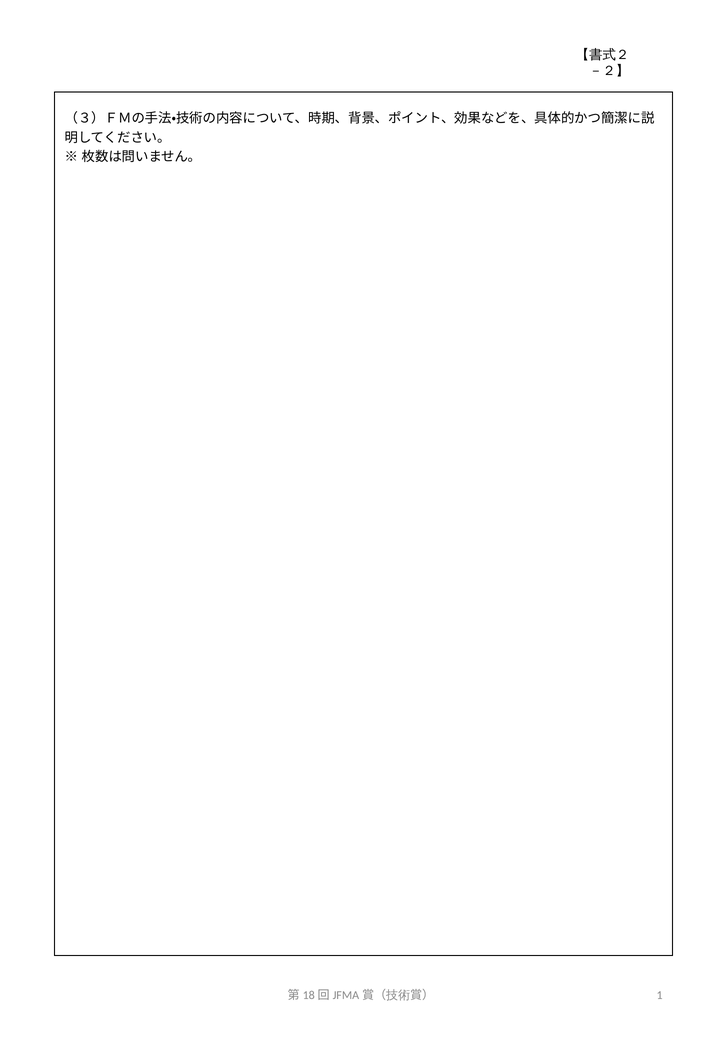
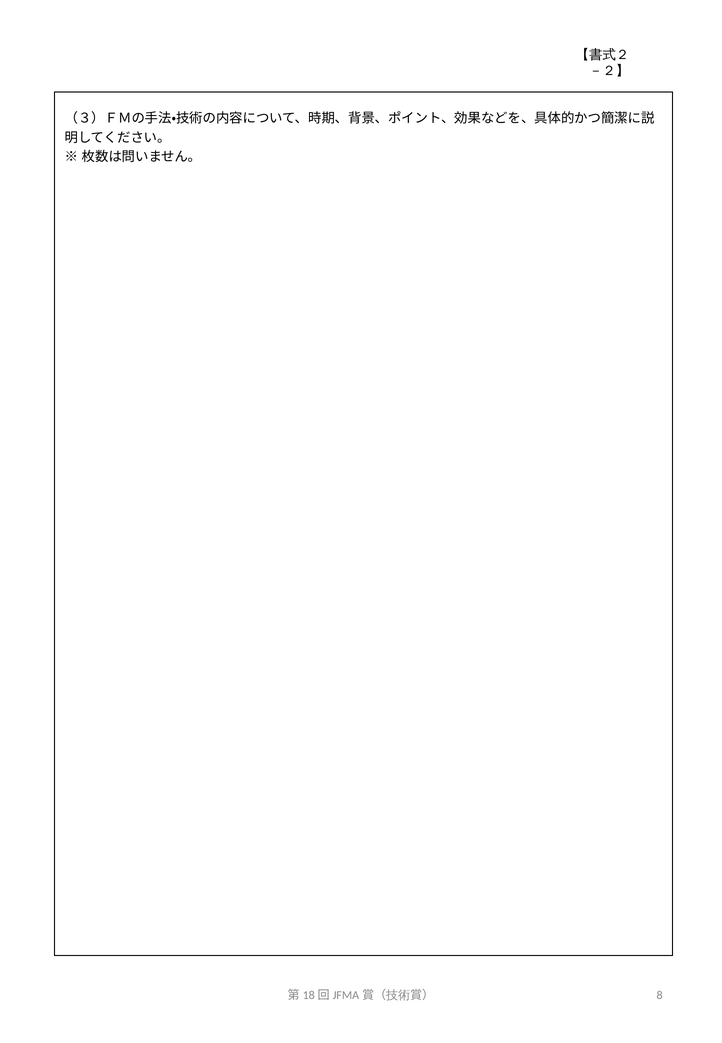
1: 1 -> 8 (660, 995)
